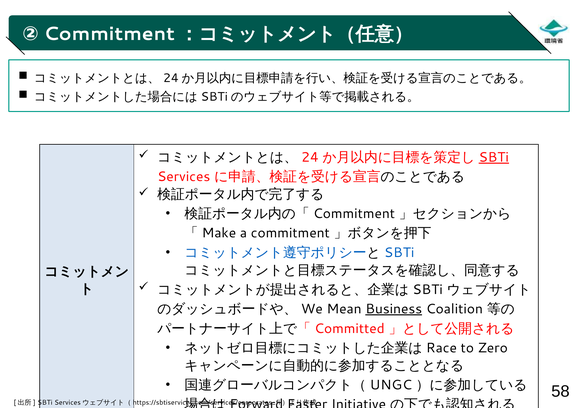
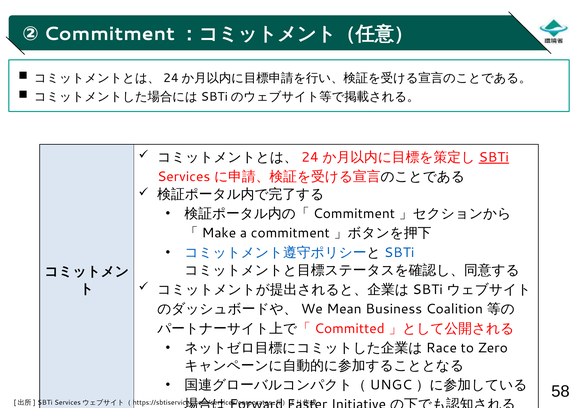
Business underline: present -> none (394, 310)
